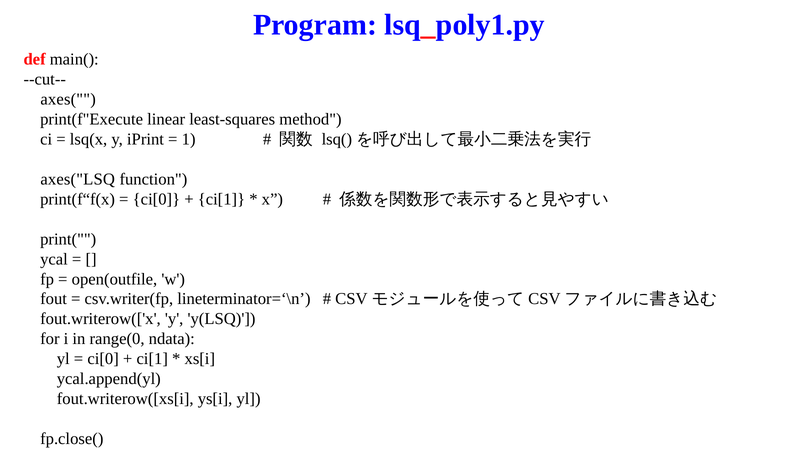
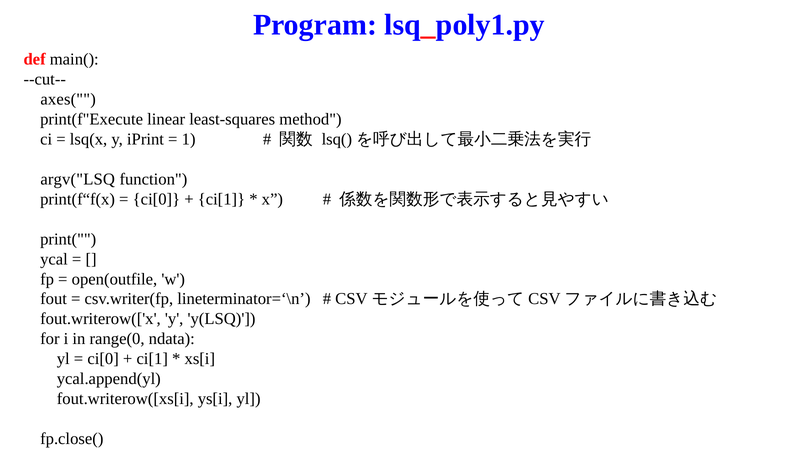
axes("LSQ: axes("LSQ -> argv("LSQ (78, 179)
